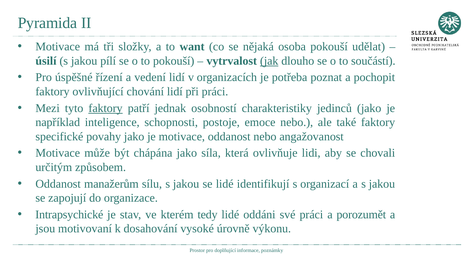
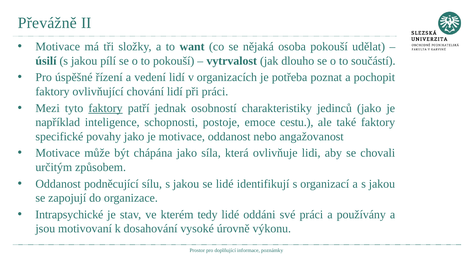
Pyramida: Pyramida -> Převážně (47, 23)
jak underline: present -> none (269, 61)
emoce nebo: nebo -> cestu (297, 122)
manažerům: manažerům -> podněcující (111, 184)
porozumět: porozumět -> používány (361, 215)
